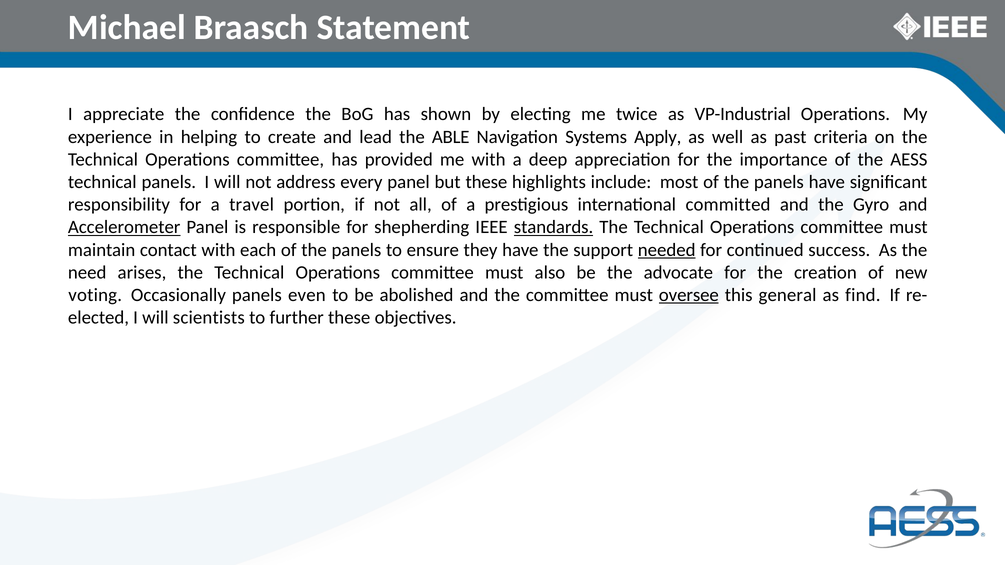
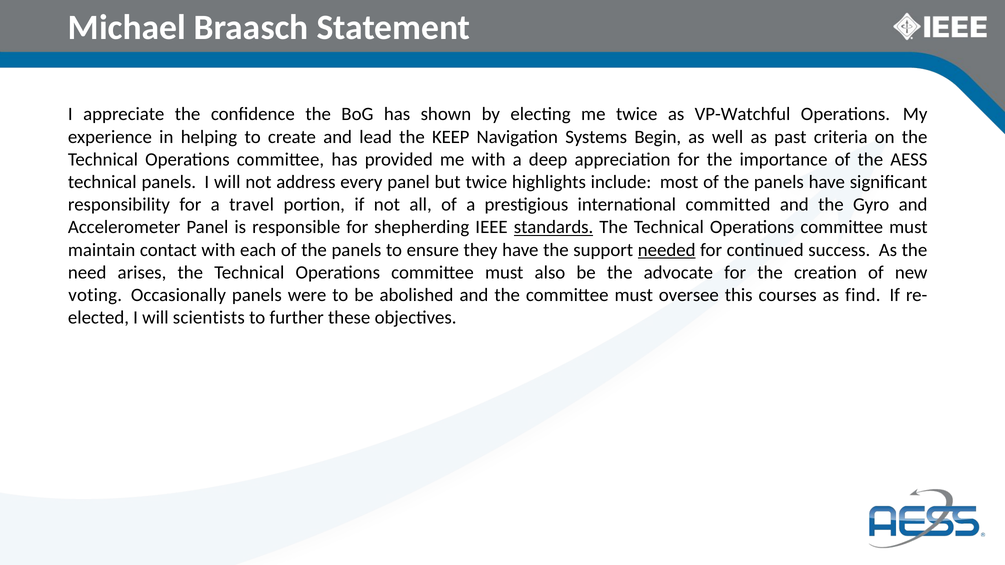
VP-Industrial: VP-Industrial -> VP-Watchful (743, 114)
ABLE: ABLE -> KEEP (451, 137)
Apply: Apply -> Begin (658, 137)
but these: these -> twice (486, 182)
Accelerometer underline: present -> none (124, 227)
even: even -> were (307, 295)
oversee underline: present -> none (689, 295)
general: general -> courses (788, 295)
